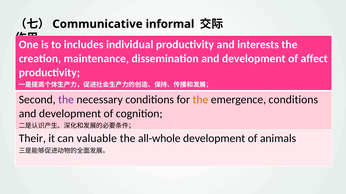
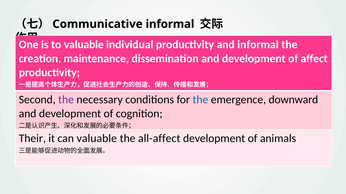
to includes: includes -> valuable (84, 45)
and interests: interests -> informal (258, 45)
the colour: orange -> blue (200, 100)
emergence conditions: conditions -> downward (293, 100)
all-whole: all-whole -> all-affect (159, 139)
